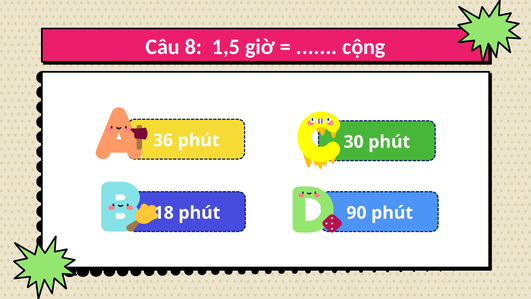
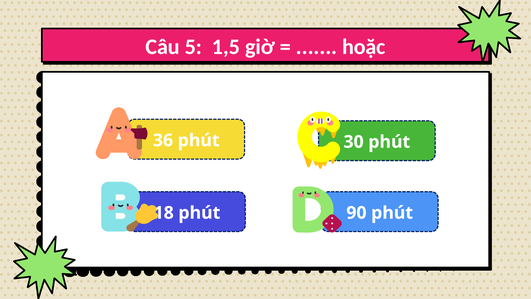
8: 8 -> 5 (193, 47)
cộng: cộng -> hoặc (364, 47)
